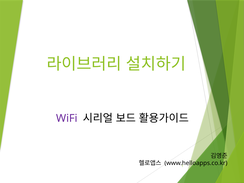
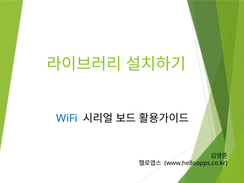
WiFi colour: purple -> blue (67, 118)
